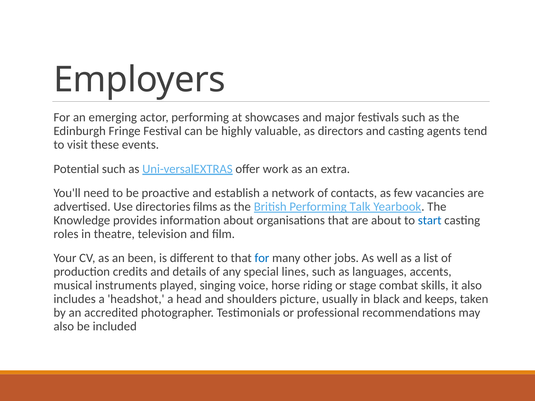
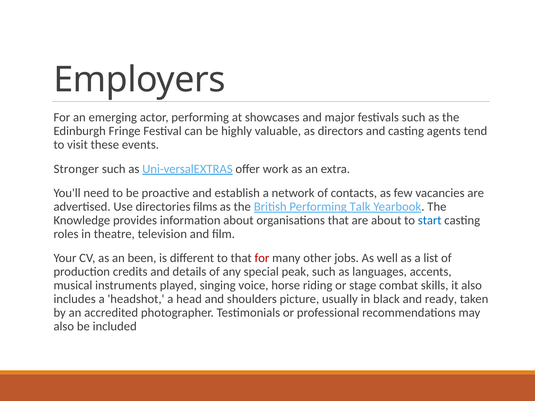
Potential: Potential -> Stronger (76, 169)
for colour: blue -> red (262, 258)
lines: lines -> peak (295, 272)
keeps: keeps -> ready (441, 299)
